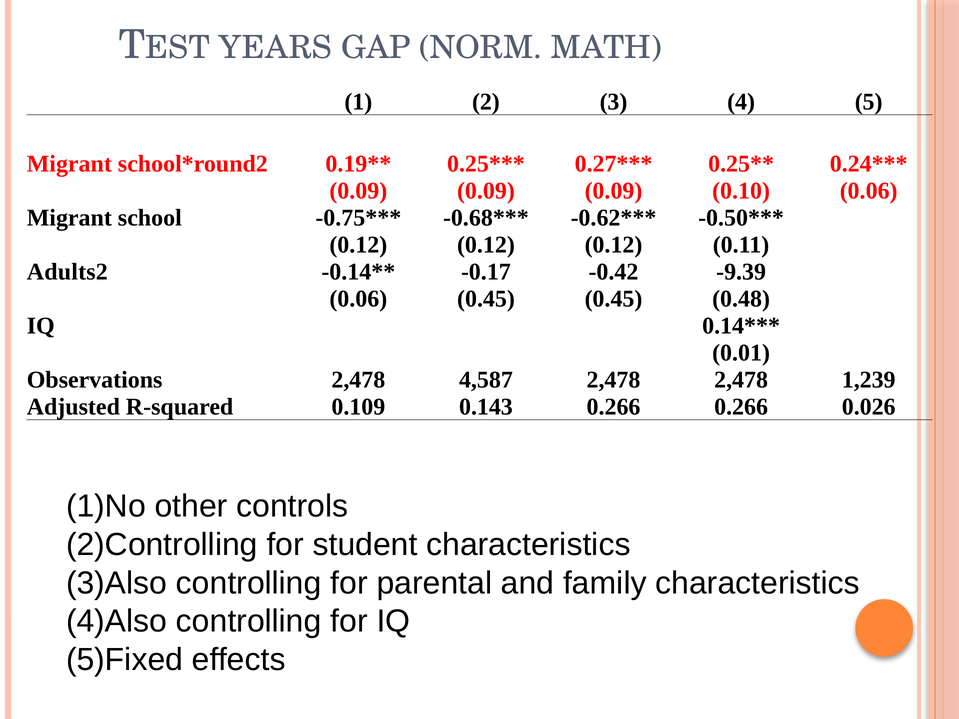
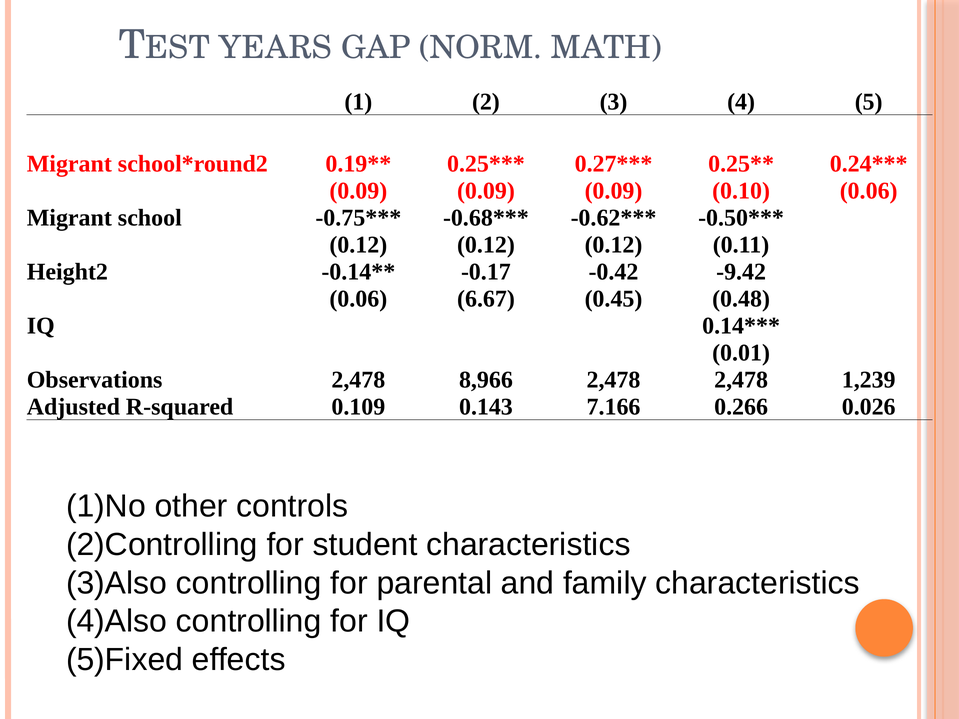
Adults2: Adults2 -> Height2 (67, 272)
-9.39: -9.39 -> -9.42 (741, 272)
0.06 0.45: 0.45 -> 6.67 (486, 299)
4,587: 4,587 -> 8,966 (486, 380)
0.143 0.266: 0.266 -> 7.166 (614, 407)
